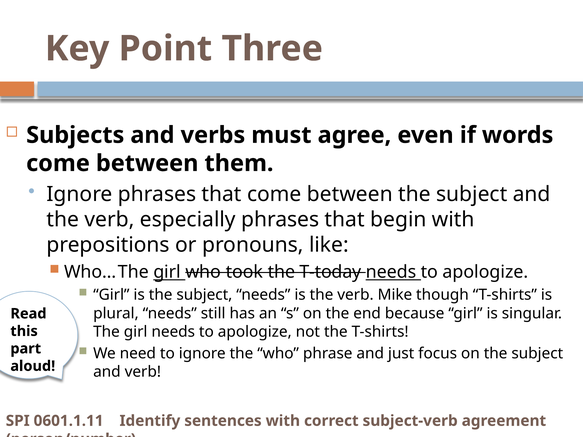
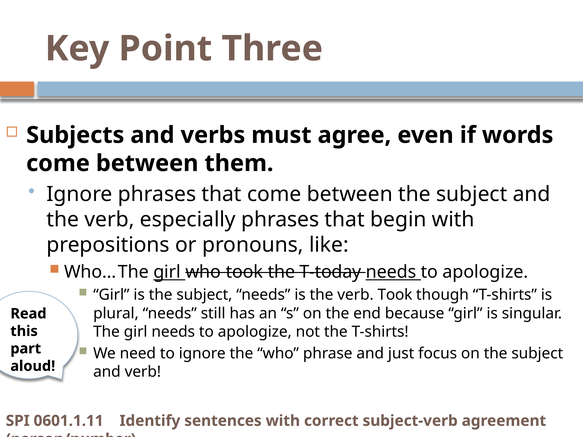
verb Mike: Mike -> Took (395, 295)
